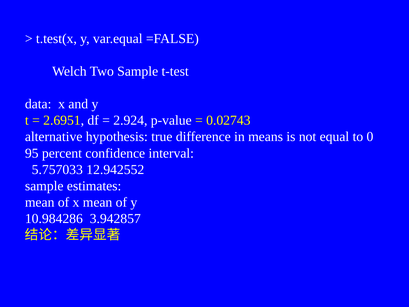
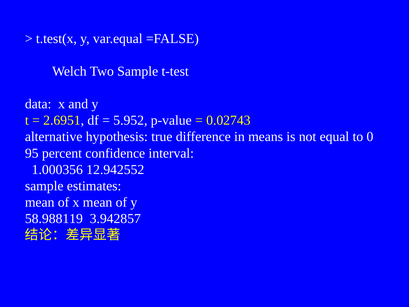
2.924: 2.924 -> 5.952 (130, 120)
5.757033: 5.757033 -> 1.000356 (57, 169)
10.984286: 10.984286 -> 58.988119 (54, 219)
